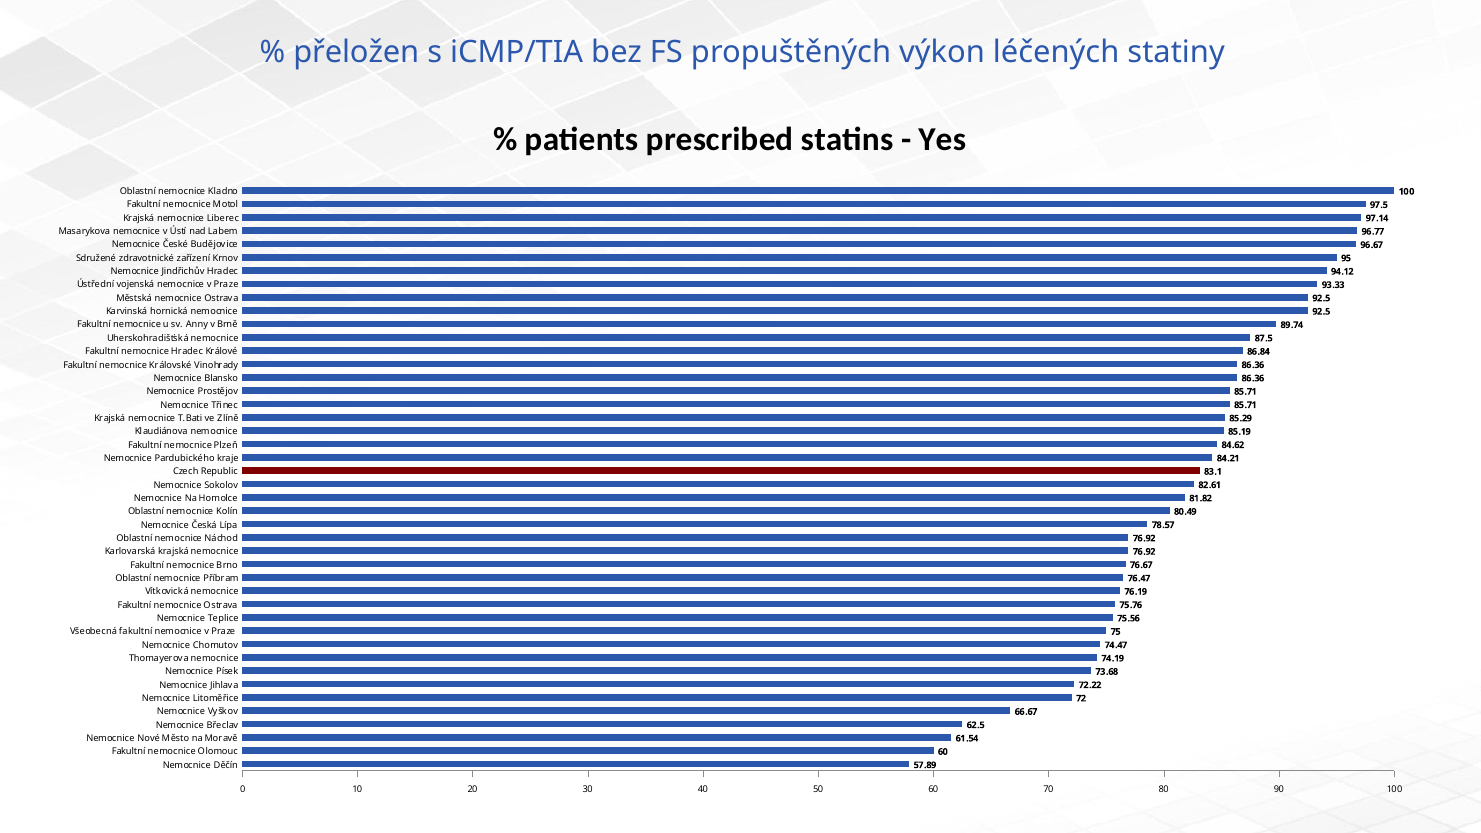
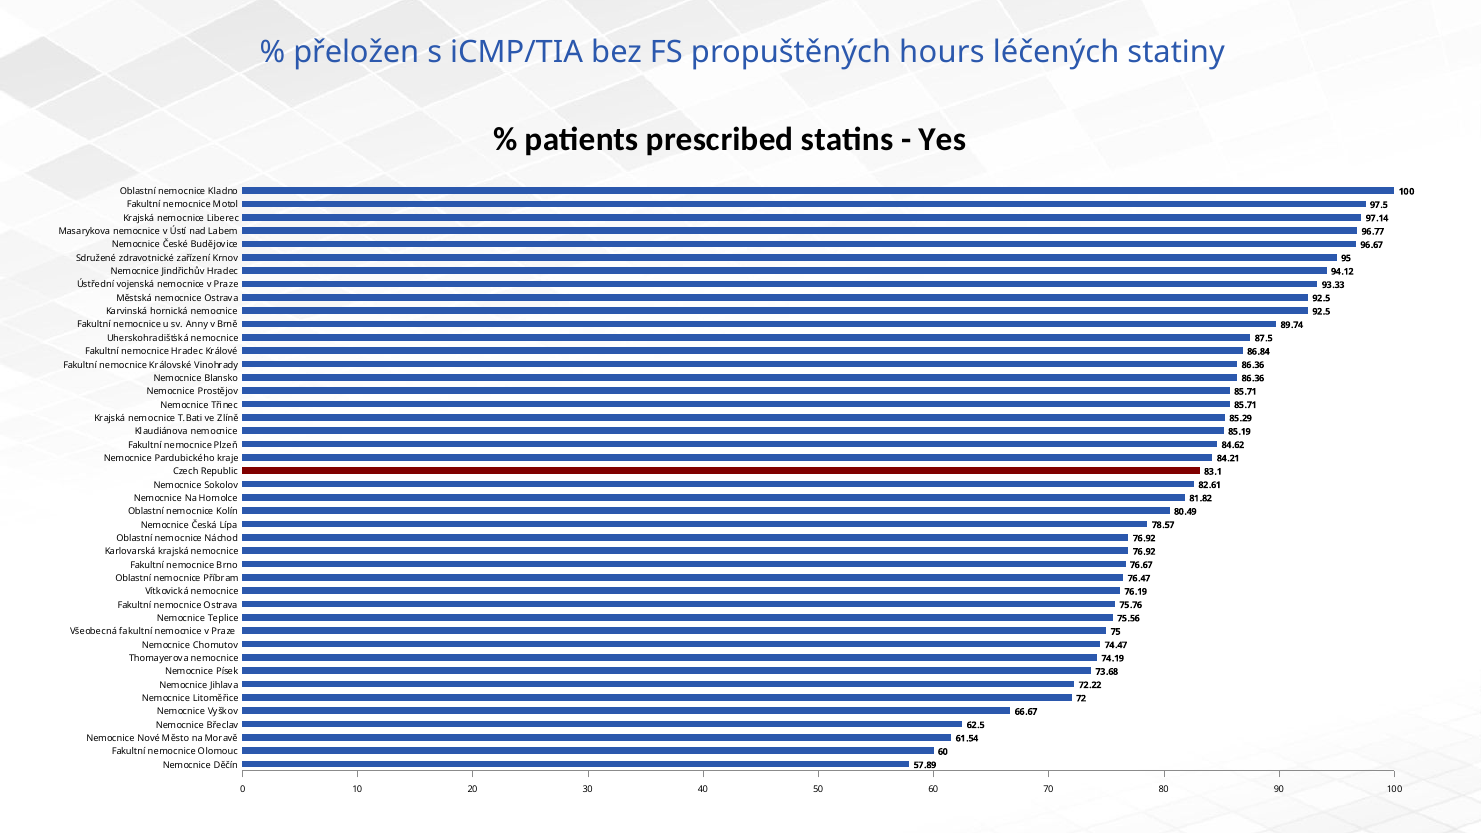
výkon: výkon -> hours (942, 52)
